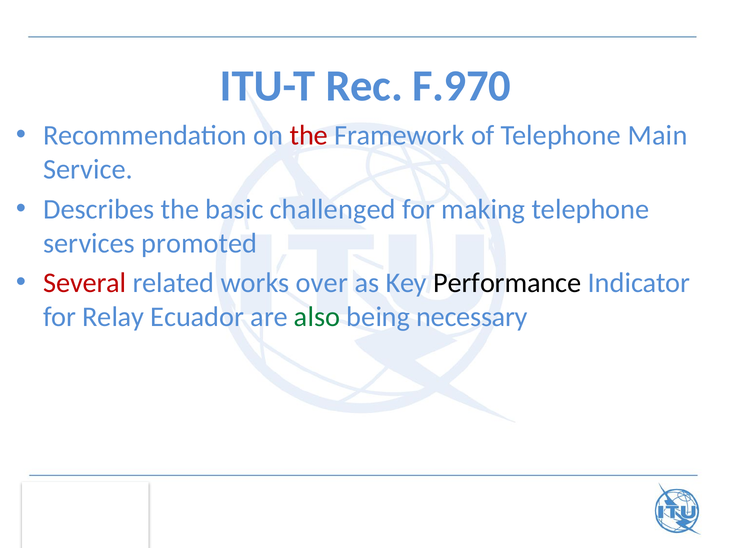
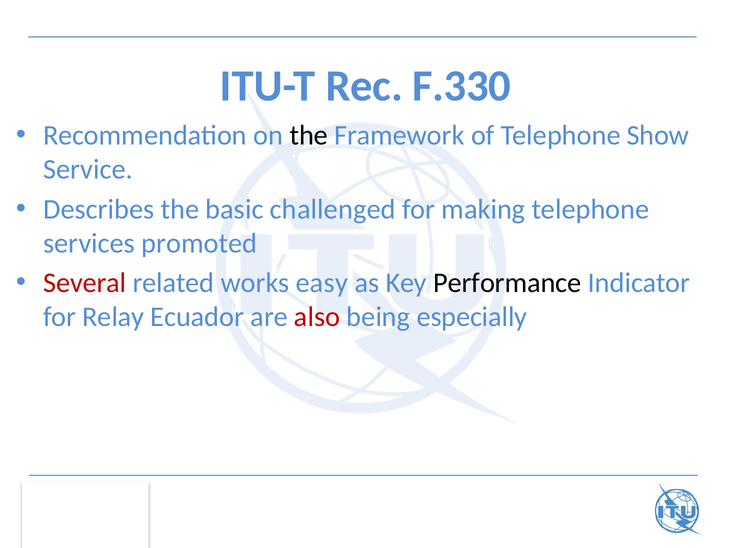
F.970: F.970 -> F.330 (462, 86)
the colour: red -> black (309, 135)
Main: Main -> Show (658, 135)
over: over -> easy (322, 283)
also colour: green -> red (317, 317)
necessary: necessary -> especially (472, 317)
